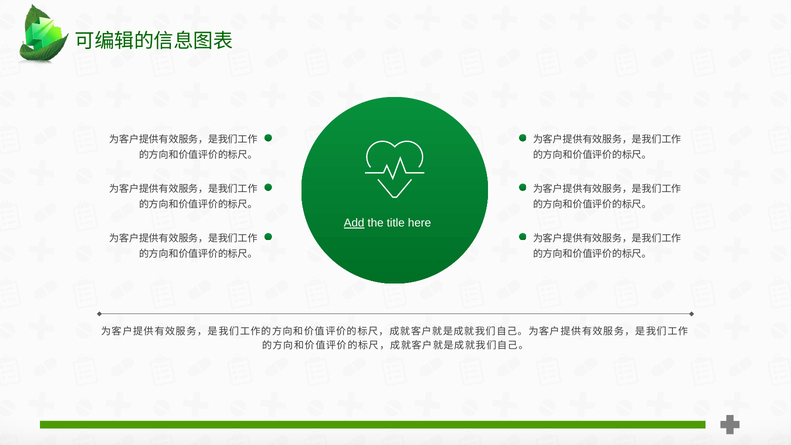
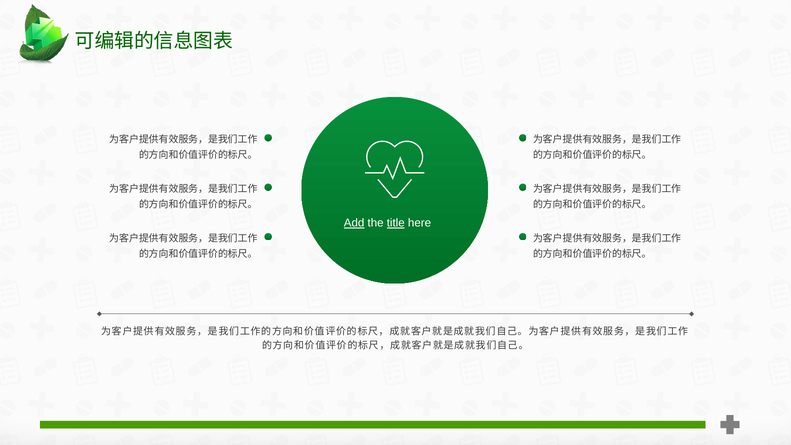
title underline: none -> present (396, 223)
